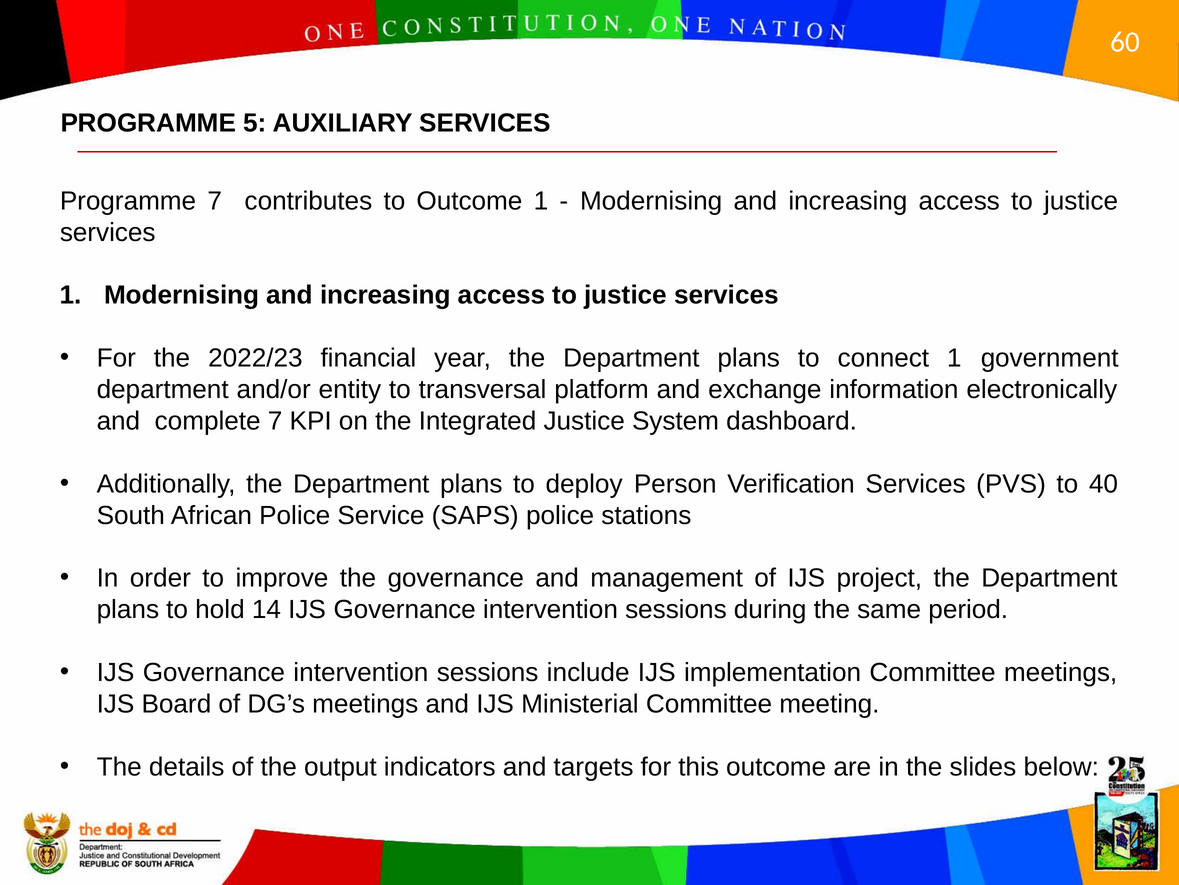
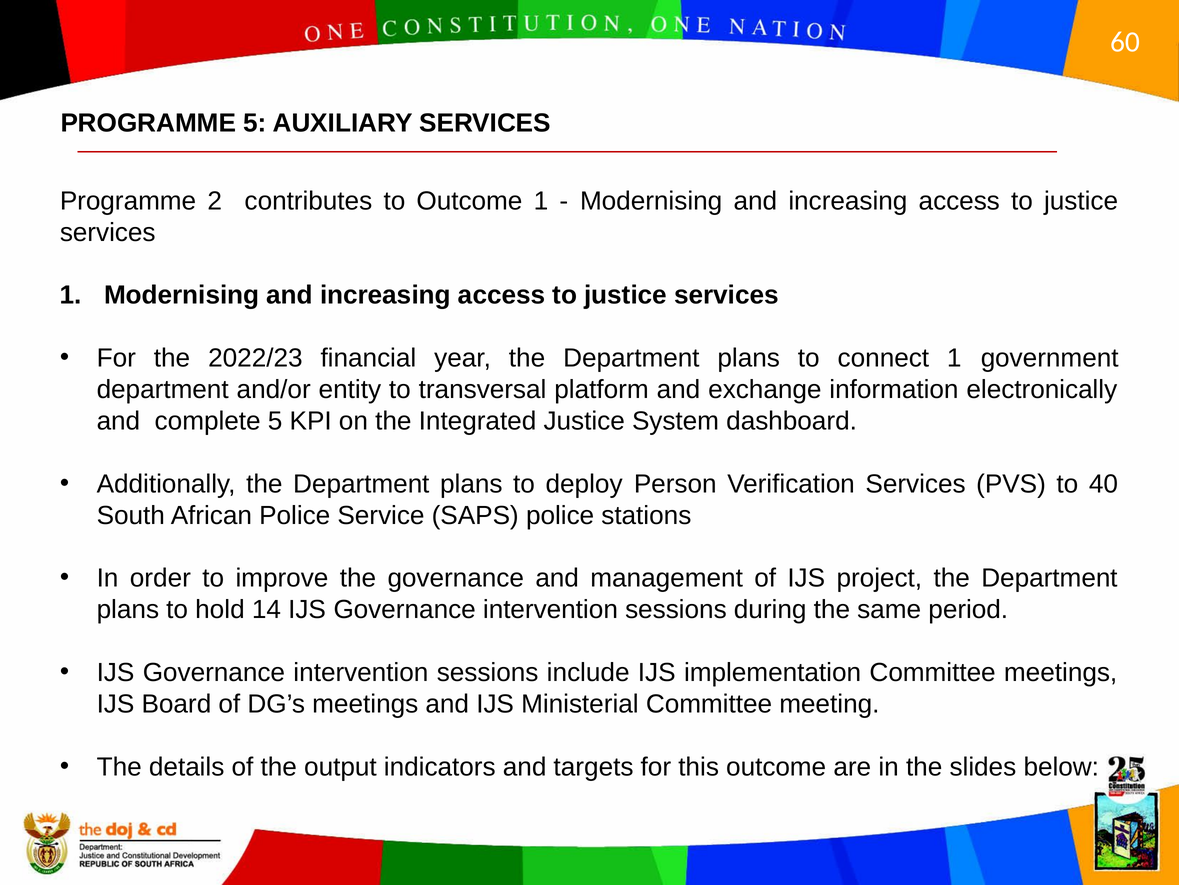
Programme 7: 7 -> 2 (215, 201)
complete 7: 7 -> 5 (275, 421)
